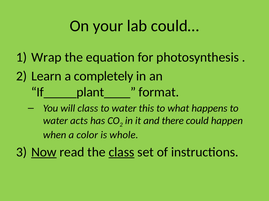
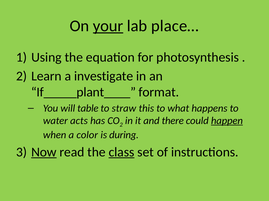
your underline: none -> present (108, 26)
could…: could… -> place… (175, 26)
Wrap: Wrap -> Using (46, 57)
completely: completely -> investigate (104, 76)
will class: class -> table (88, 109)
water: water -> straw (124, 109)
happen underline: none -> present (227, 121)
whole: whole -> during (124, 135)
